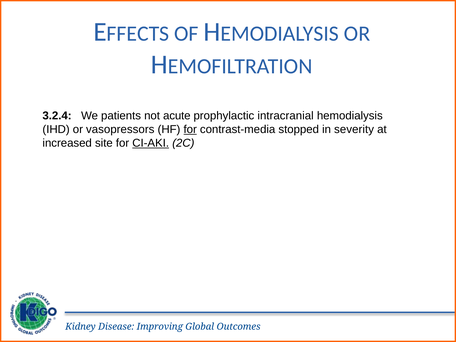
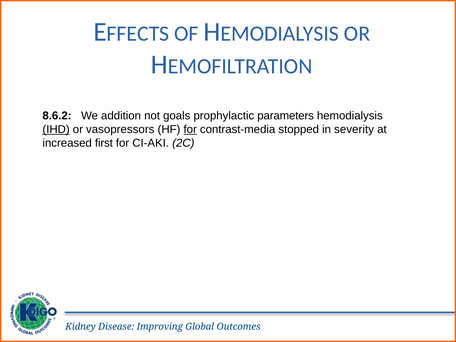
3.2.4: 3.2.4 -> 8.6.2 (57, 116)
patients: patients -> addition (121, 116)
acute: acute -> goals (177, 116)
intracranial: intracranial -> parameters (286, 116)
IHD underline: none -> present (56, 130)
site: site -> first (104, 143)
CI-AKI underline: present -> none (151, 143)
